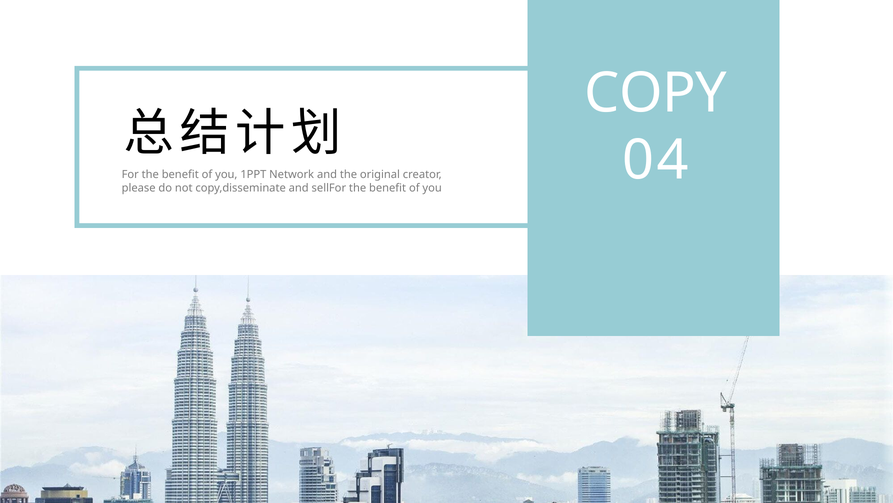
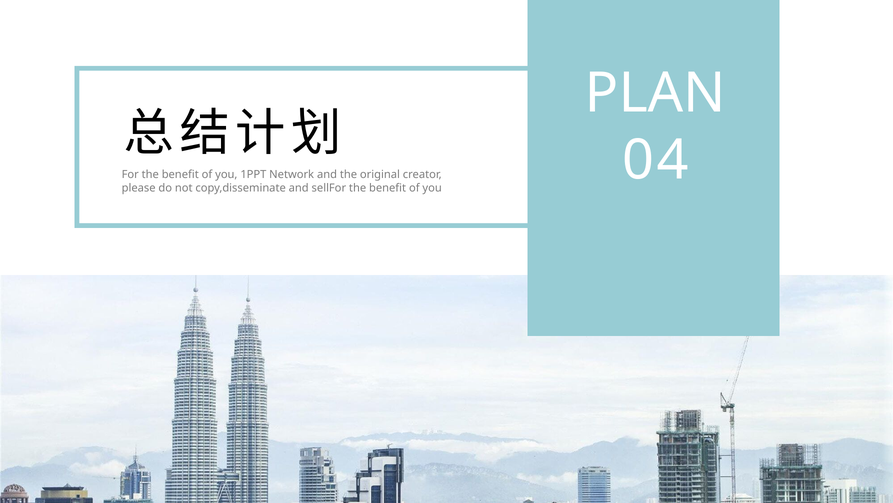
COPY: COPY -> PLAN (655, 93)
